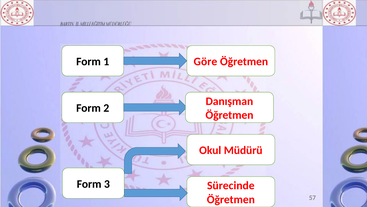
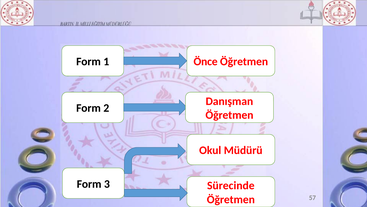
Göre: Göre -> Önce (206, 61)
